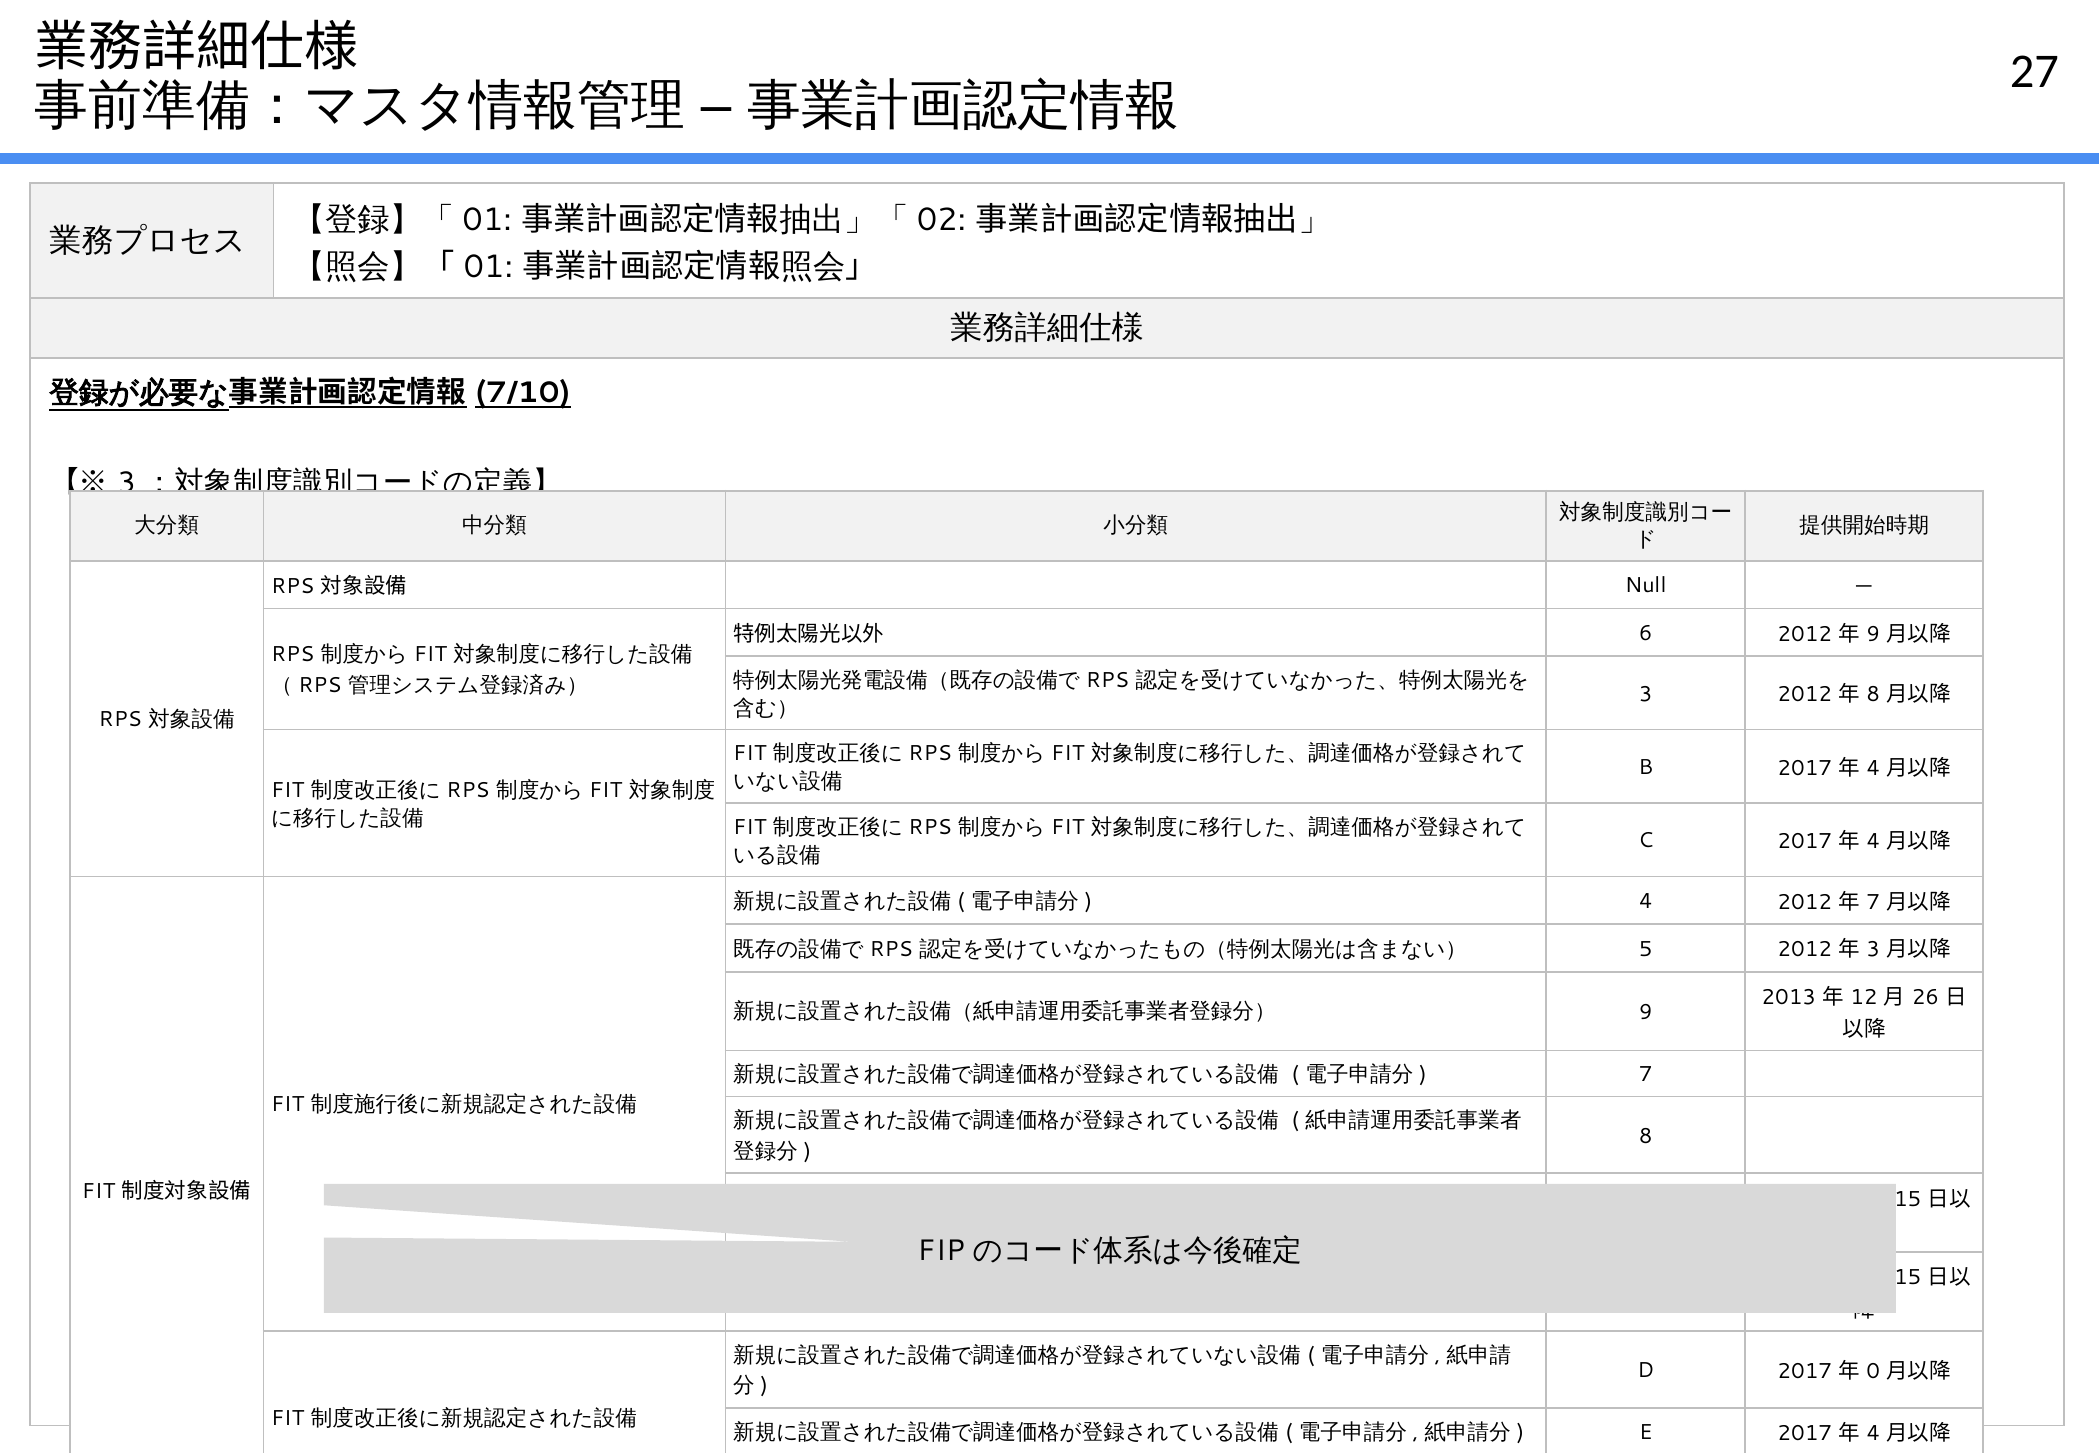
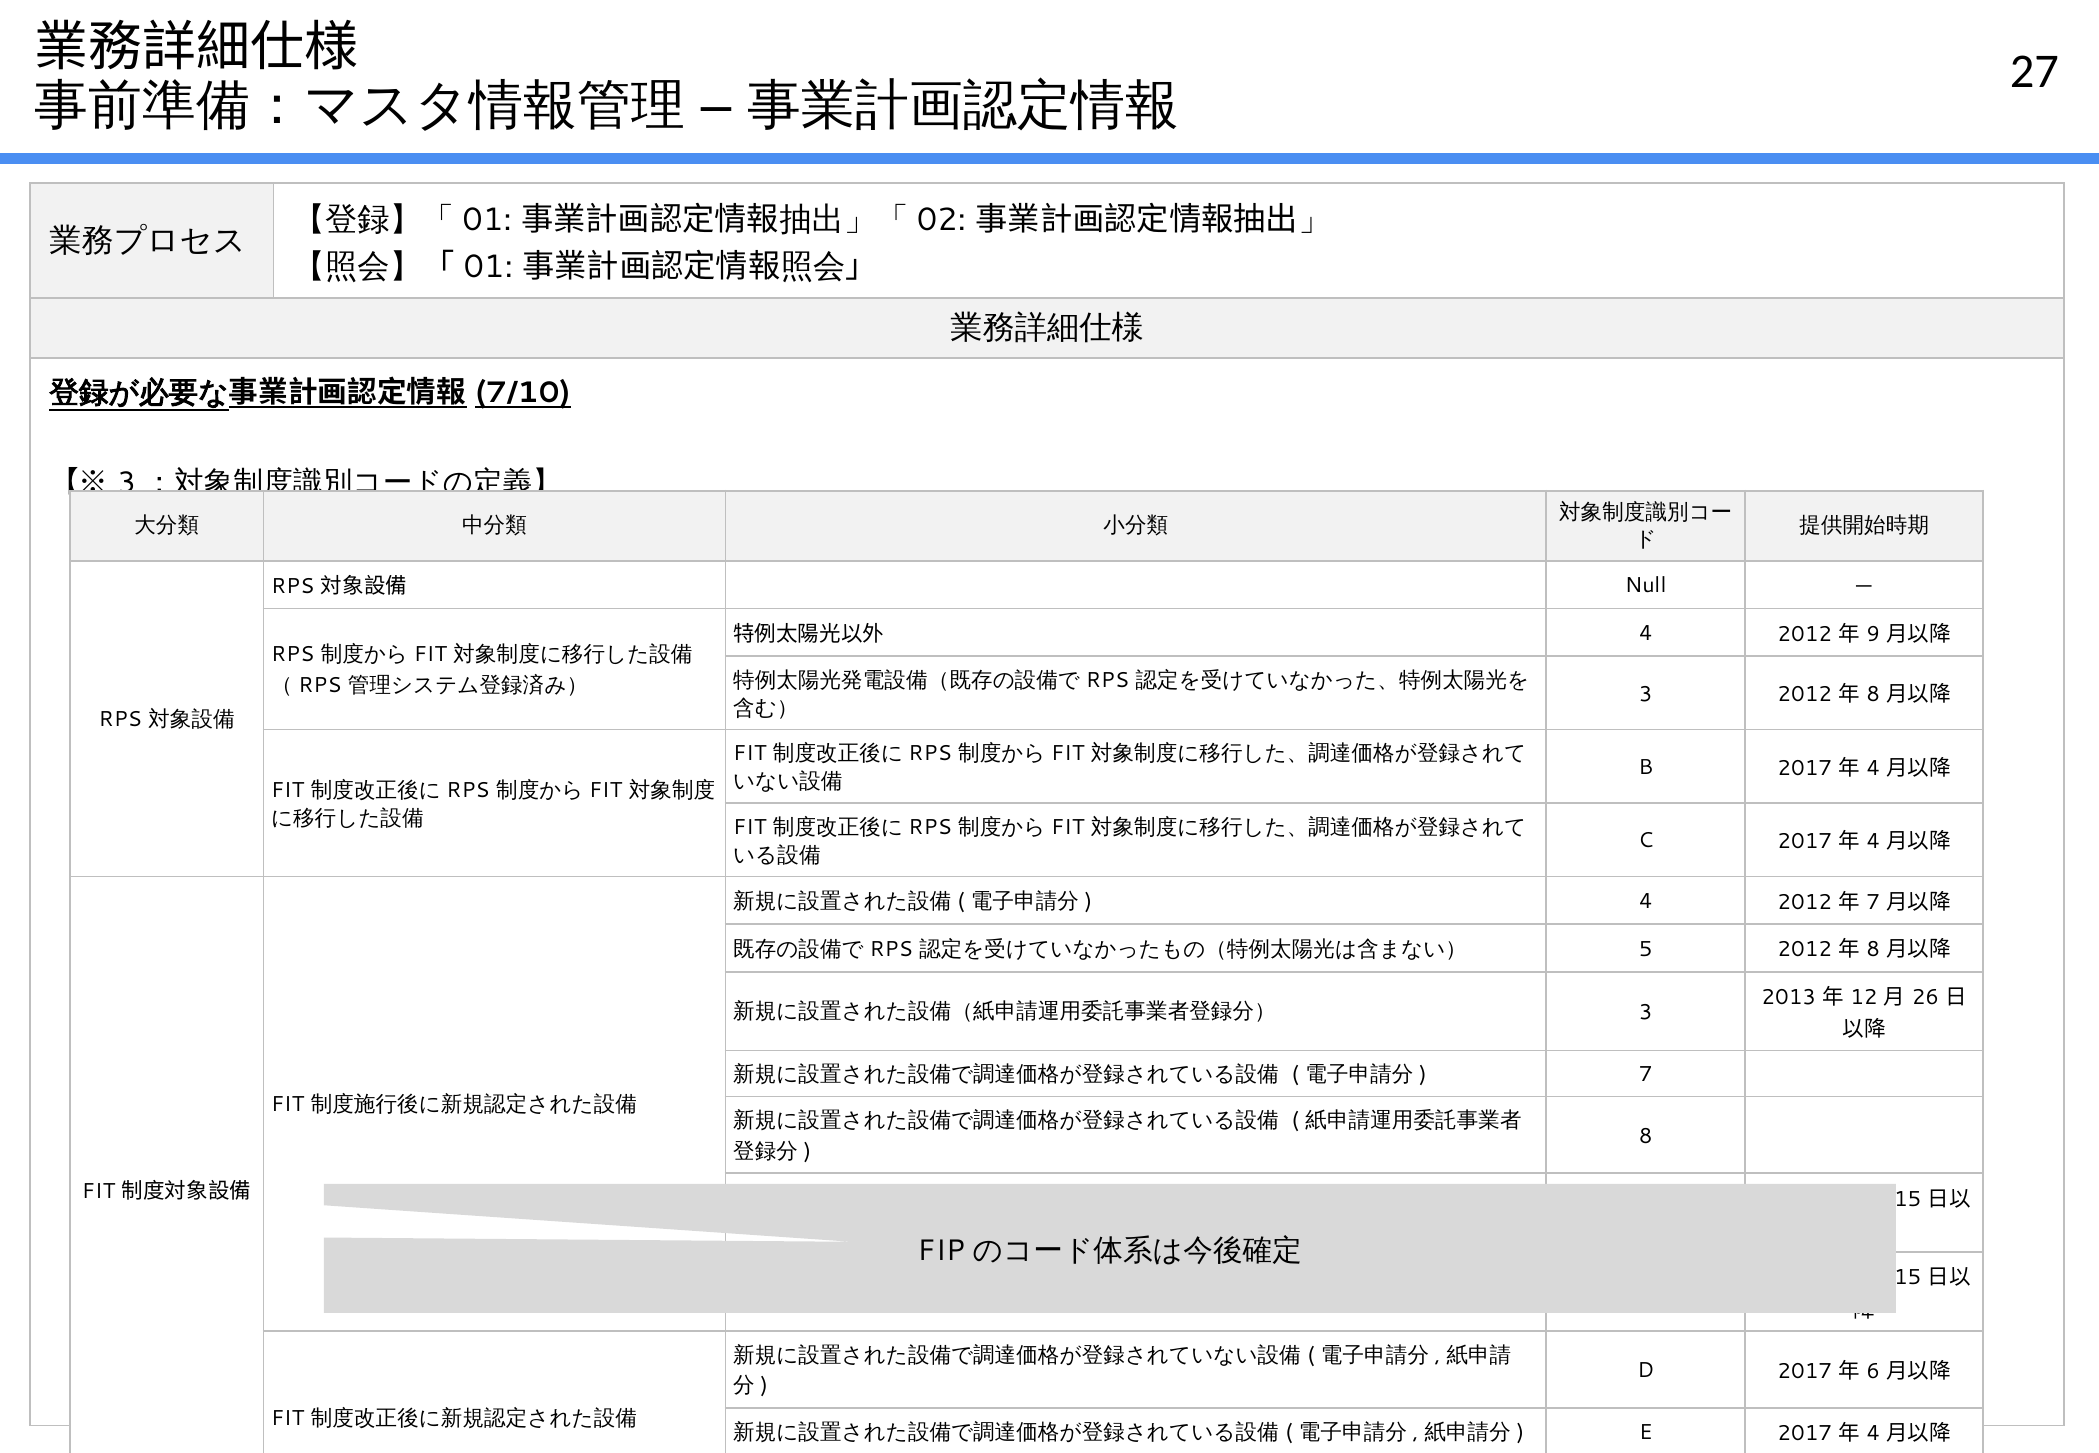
6: 6 -> 4 (1646, 634)
3: 3 -> 8 (1873, 950)
9: 9 -> 3 (1646, 1012)
0: 0 -> 6 (1873, 1372)
